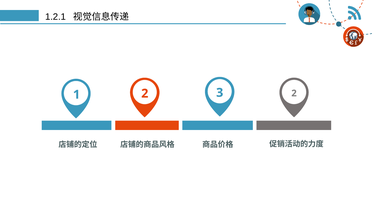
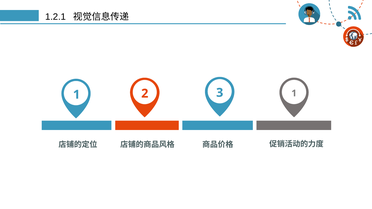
3 2: 2 -> 1 (294, 93)
